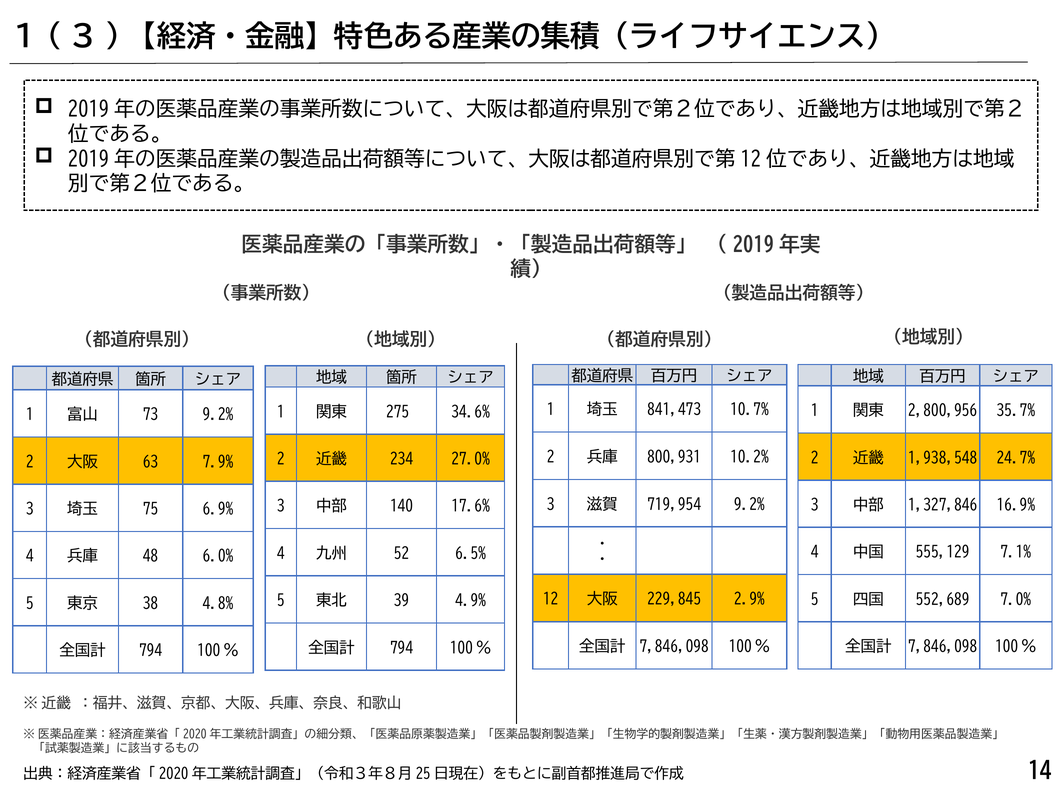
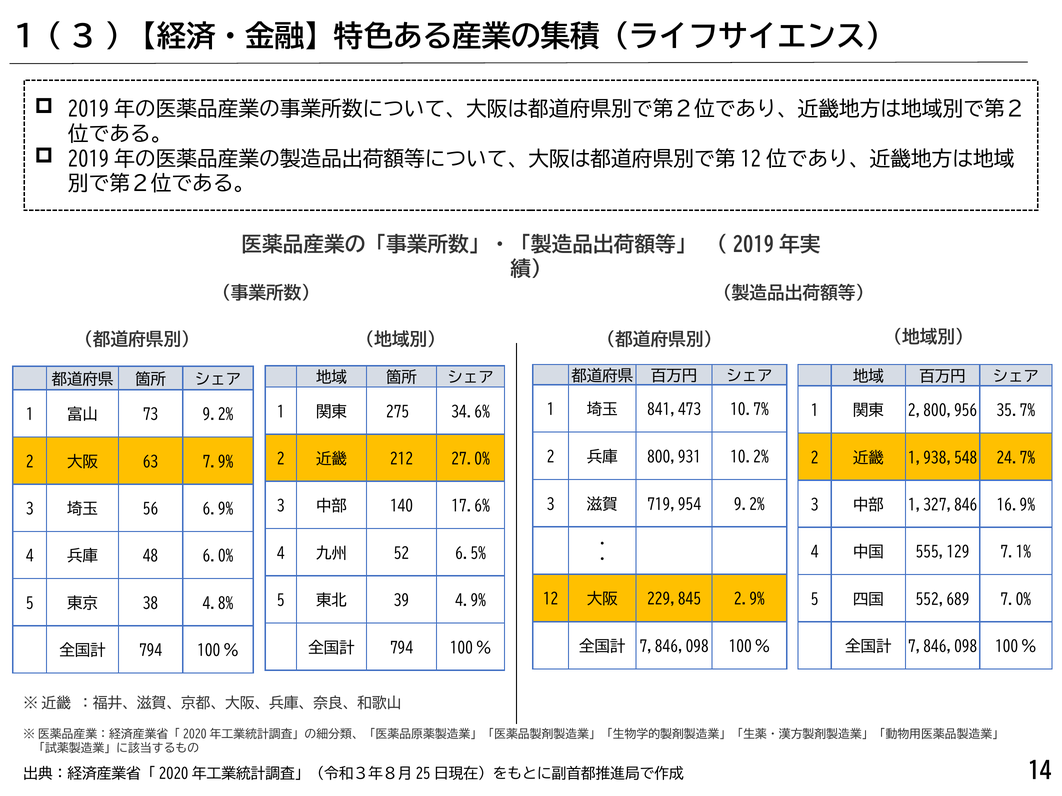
234: 234 -> 212 (402, 459)
75: 75 -> 56 (151, 509)
